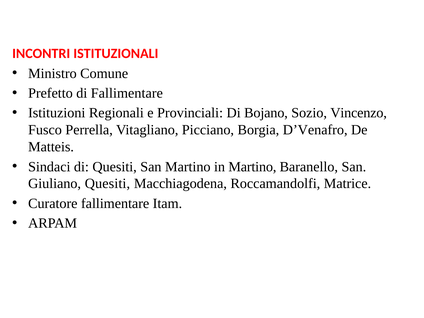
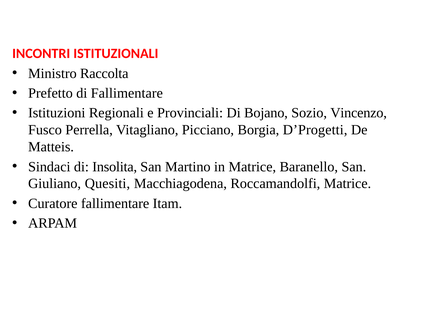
Comune: Comune -> Raccolta (104, 73)
D’Venafro: D’Venafro -> D’Progetti (315, 130)
di Quesiti: Quesiti -> Insolita (115, 167)
in Martino: Martino -> Matrice (252, 167)
